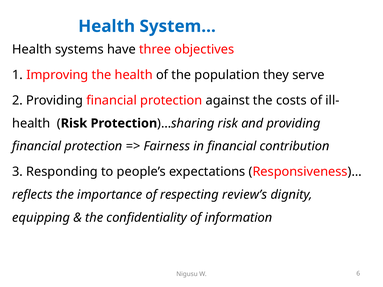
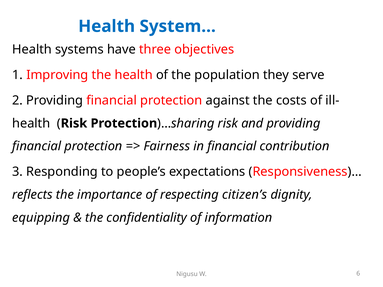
review’s: review’s -> citizen’s (245, 195)
